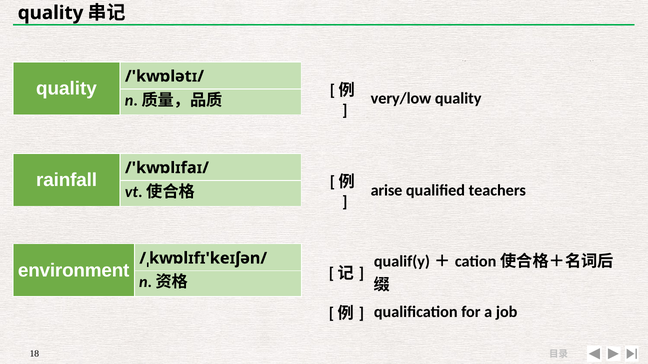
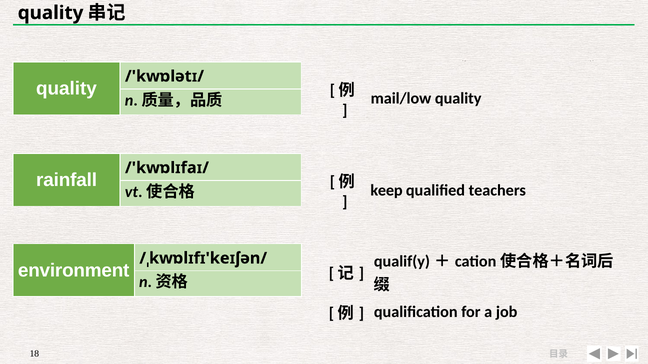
very/low: very/low -> mail/low (401, 99)
arise: arise -> keep (387, 191)
